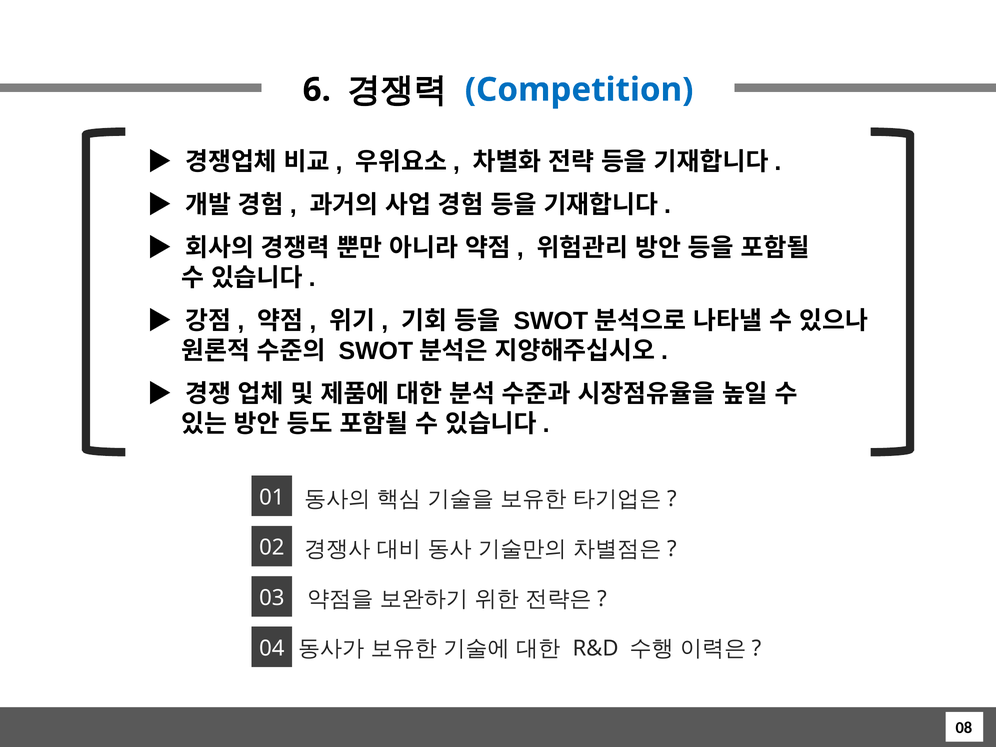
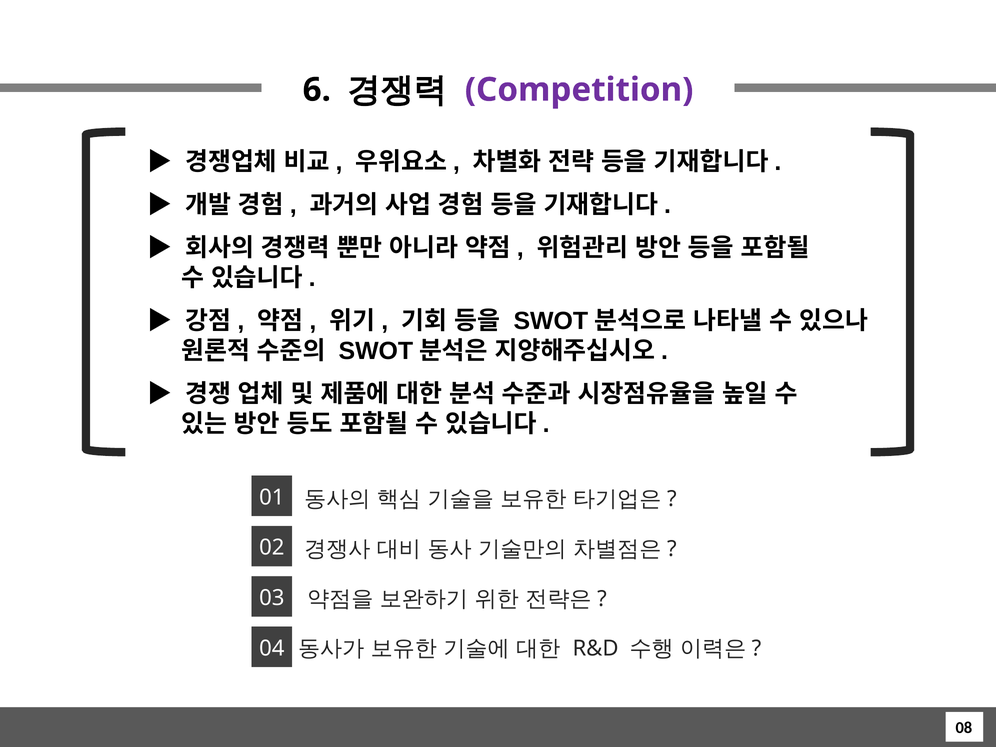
Competition colour: blue -> purple (579, 90)
